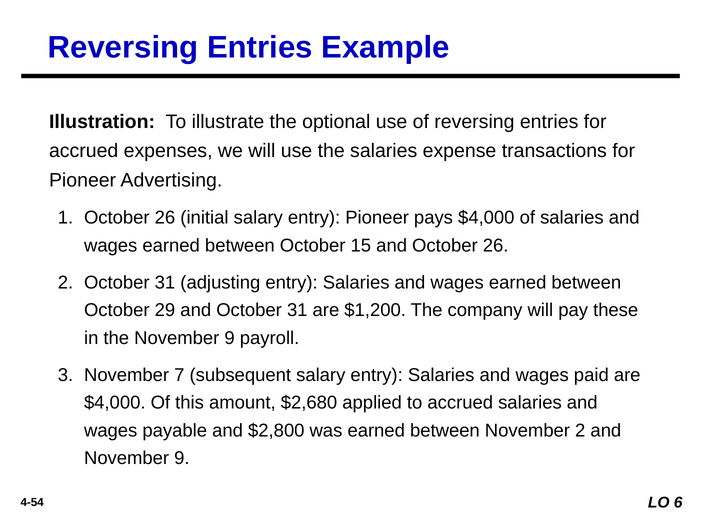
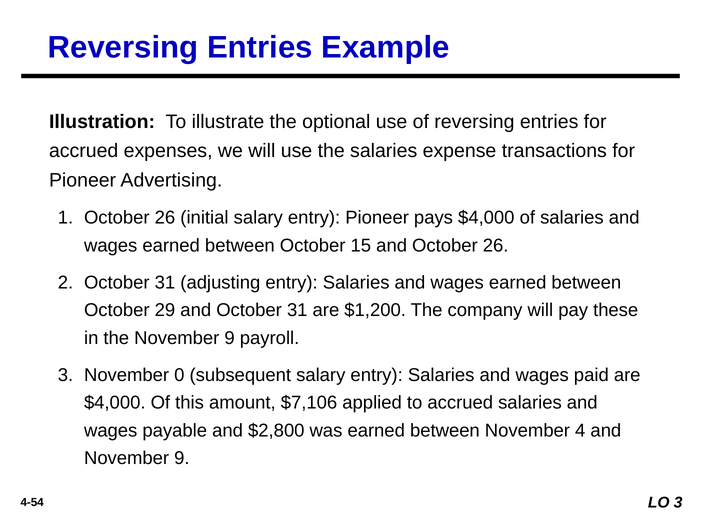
7: 7 -> 0 (179, 375)
$2,680: $2,680 -> $7,106 (309, 402)
November 2: 2 -> 4 (580, 430)
LO 6: 6 -> 3 (678, 502)
